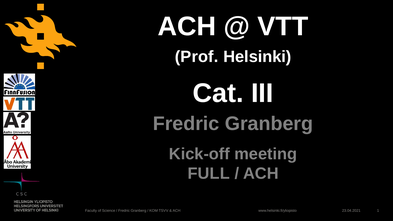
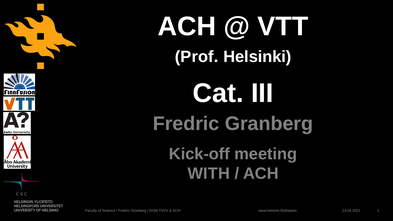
FULL: FULL -> WITH (209, 174)
